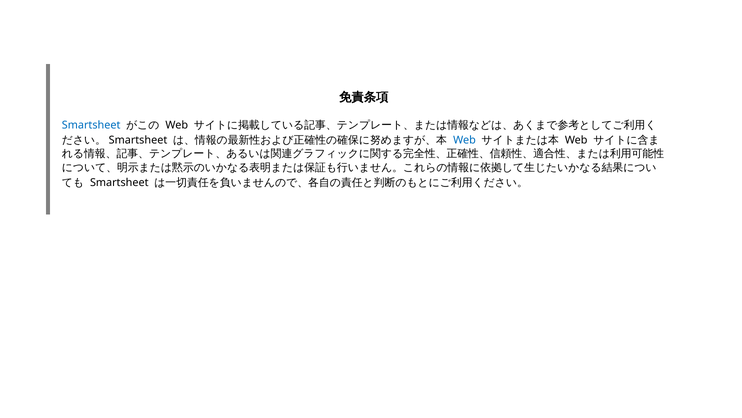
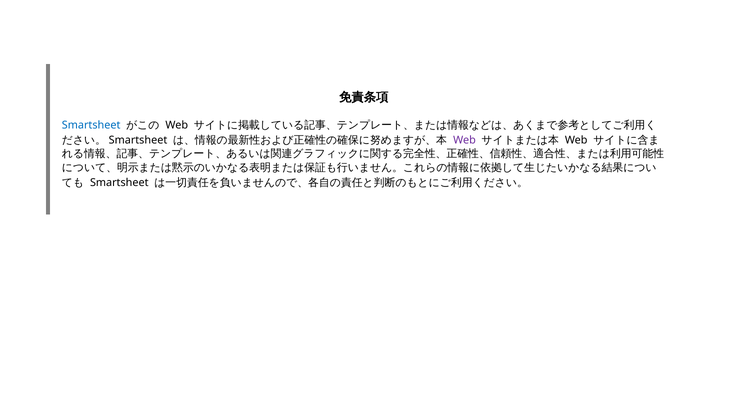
Web colour: blue -> purple (464, 140)
